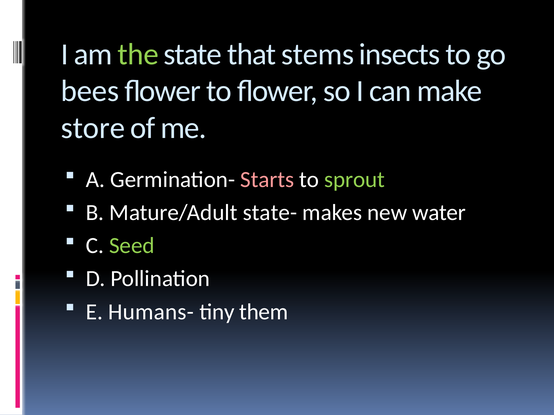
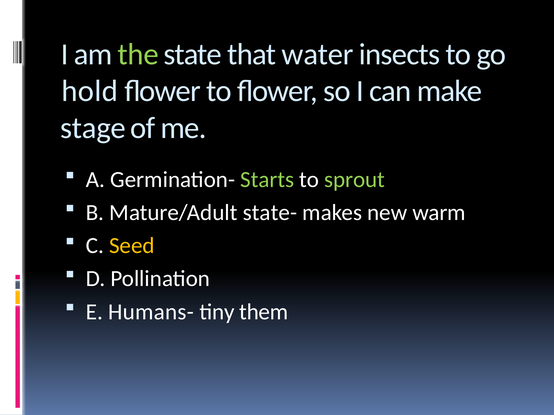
stems: stems -> water (318, 54)
bees: bees -> hold (90, 91)
store: store -> stage (93, 128)
Starts colour: pink -> light green (267, 180)
water: water -> warm (439, 213)
Seed colour: light green -> yellow (132, 246)
